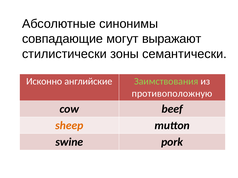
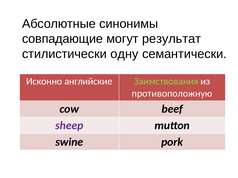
выражают: выражают -> результат (172, 39)
зоны: зоны -> одну (124, 54)
sheep colour: orange -> purple (69, 126)
